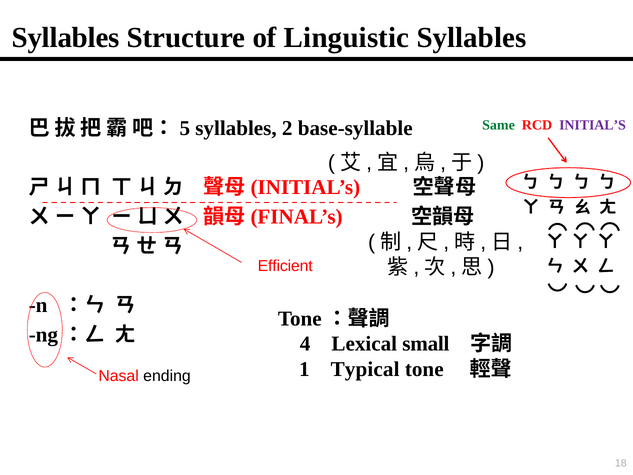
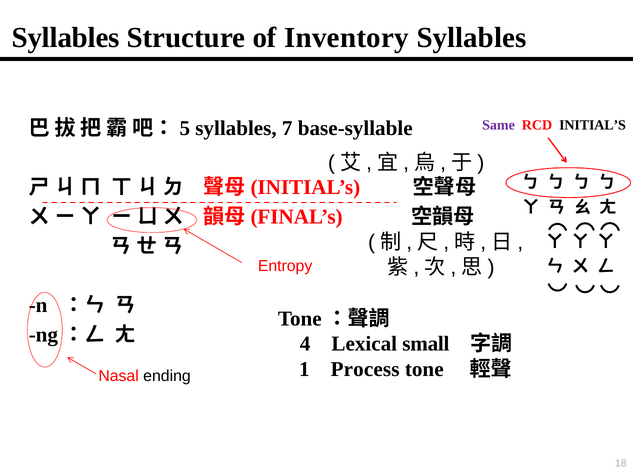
Linguistic: Linguistic -> Inventory (347, 38)
Same colour: green -> purple (499, 125)
INITIAL’S colour: purple -> black (593, 125)
2: 2 -> 7 (287, 128)
Efficient: Efficient -> Entropy (285, 266)
Typical: Typical -> Process (365, 369)
